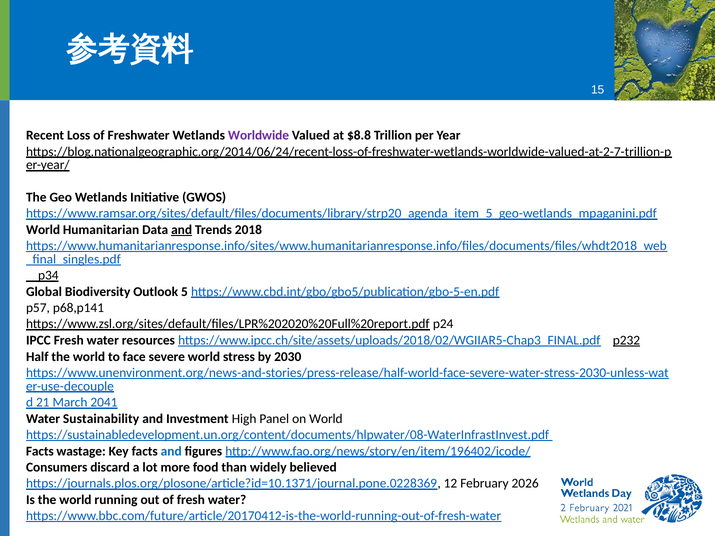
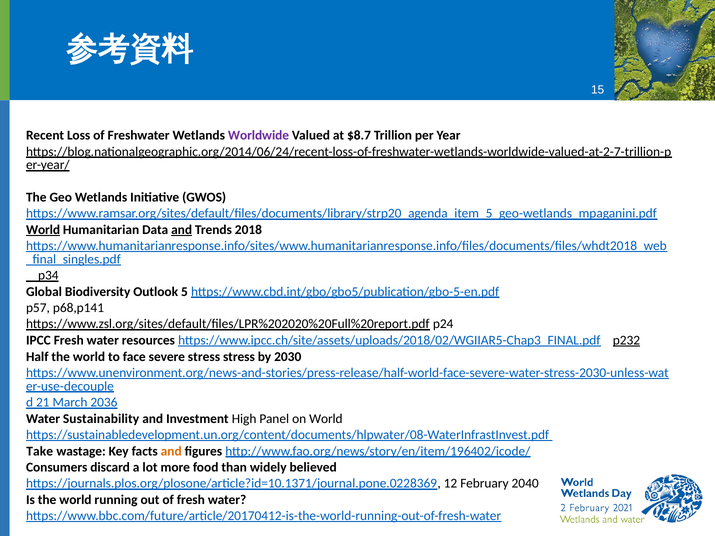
$8.8: $8.8 -> $8.7 (359, 136)
World underline: none -> present (43, 230)
severe world: world -> stress (204, 357)
2041: 2041 -> 2036 (104, 403)
Facts: Facts -> Take (40, 451)
and colour: blue -> orange (171, 451)
2026: 2026 -> 2040 (525, 484)
